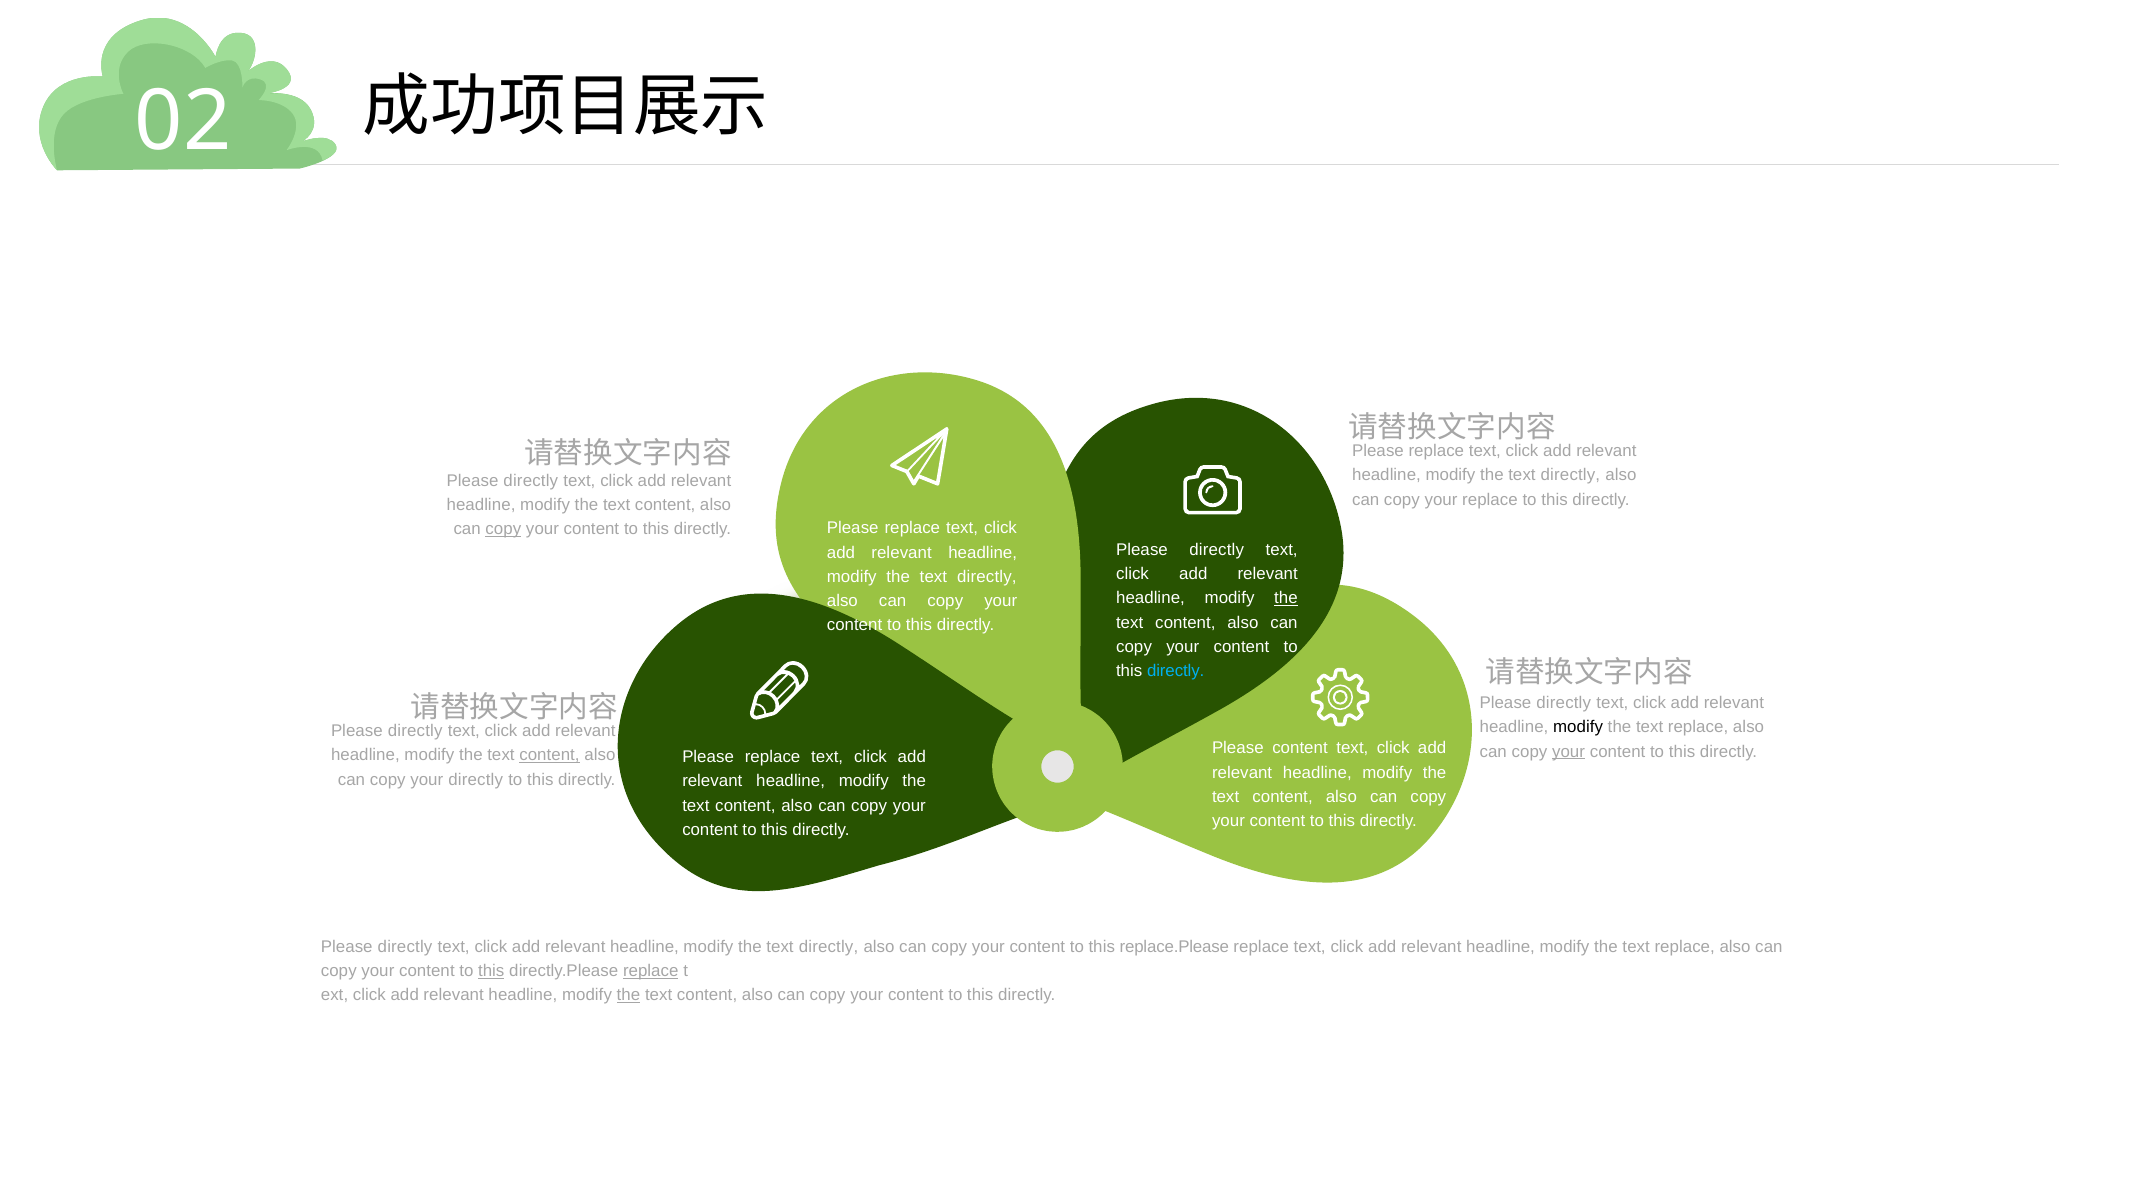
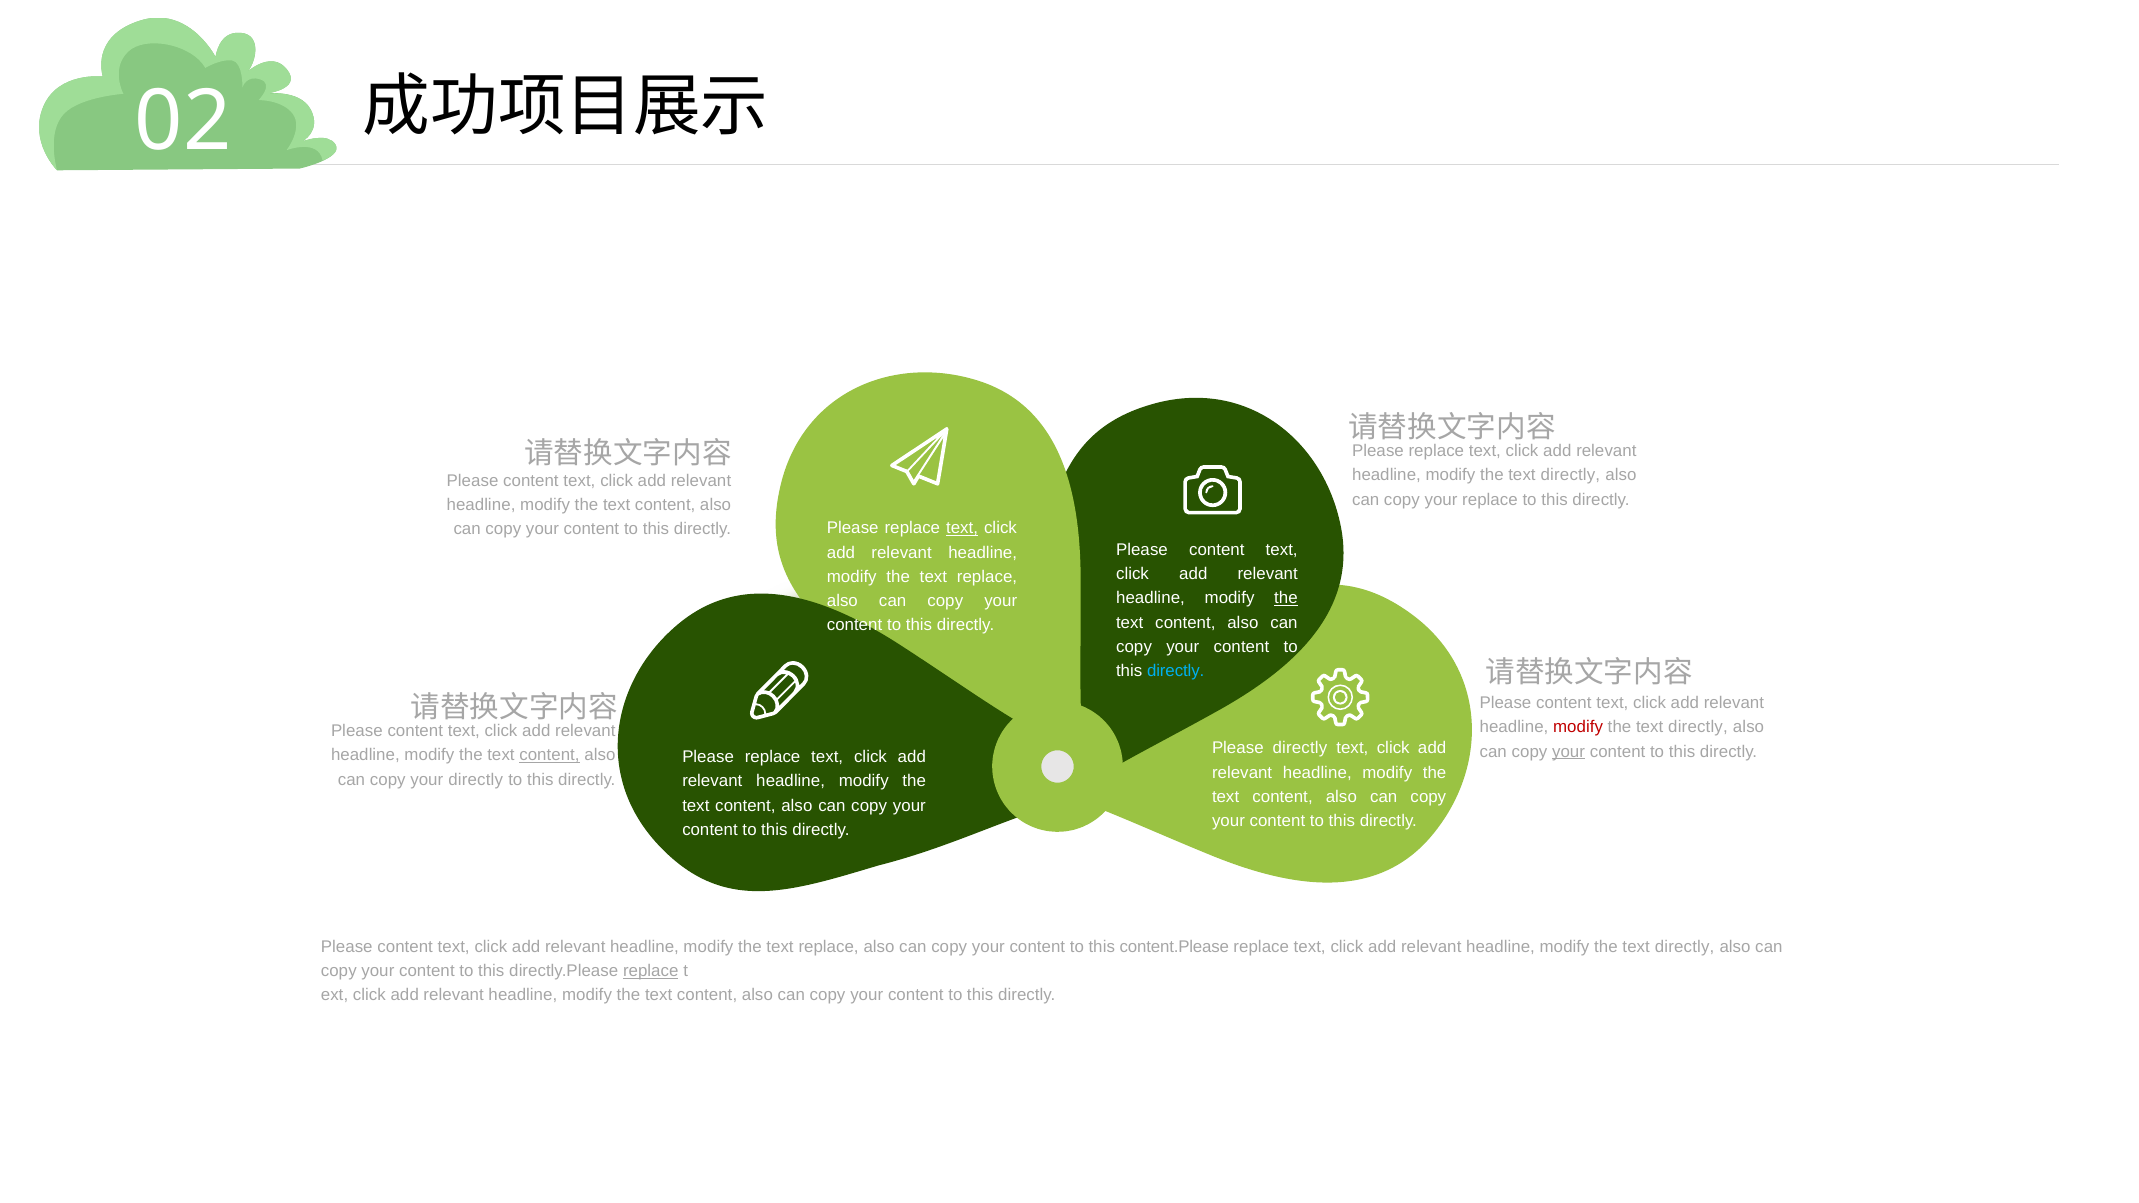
directly: directly -> content (531, 481)
text underline: none -> present (962, 528)
copy underline: present -> none (503, 529)
directly: directly -> content (1217, 550)
directly: directly -> replace (987, 577)
directly: directly -> content (1564, 703)
modify colour: black -> red (1578, 727)
replace: replace -> directly (1698, 727)
directly: directly -> content (415, 731)
Please content: content -> directly (1300, 748)
directly: directly -> content (405, 947)
directly: directly -> replace (829, 947)
replace.Please: replace.Please -> content.Please (1174, 947)
replace: replace -> directly (1685, 947)
this underline: present -> none (491, 971)
the underline: present -> none (628, 995)
